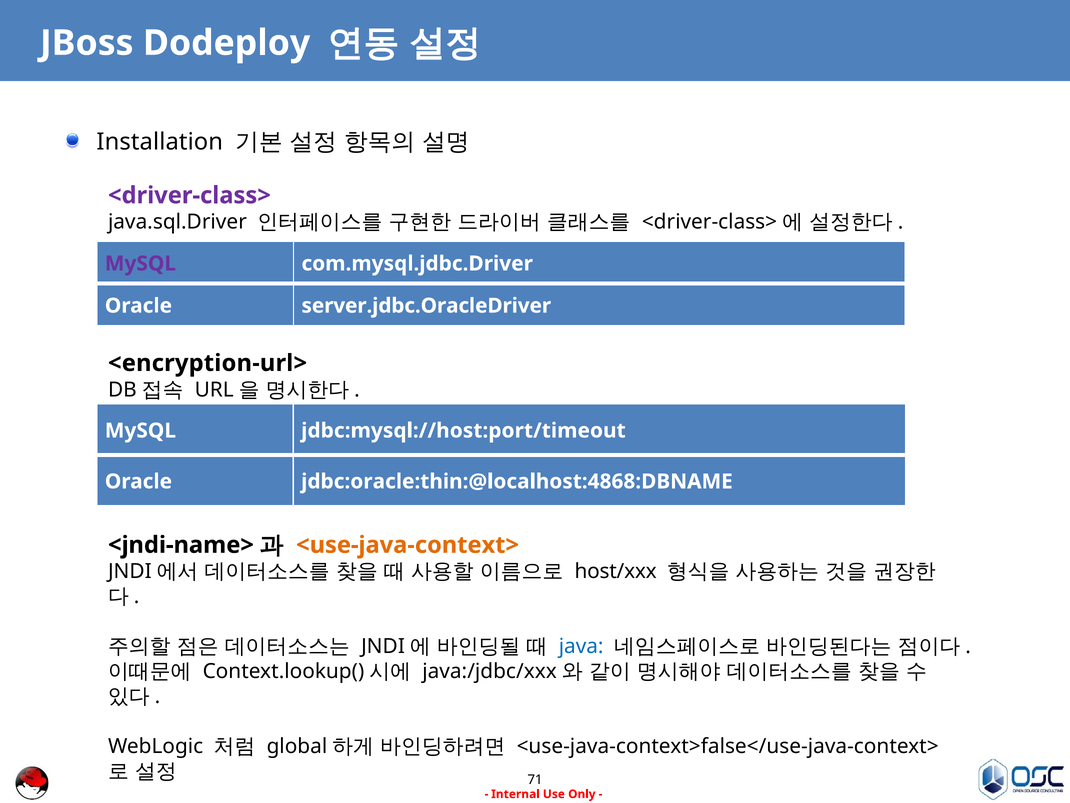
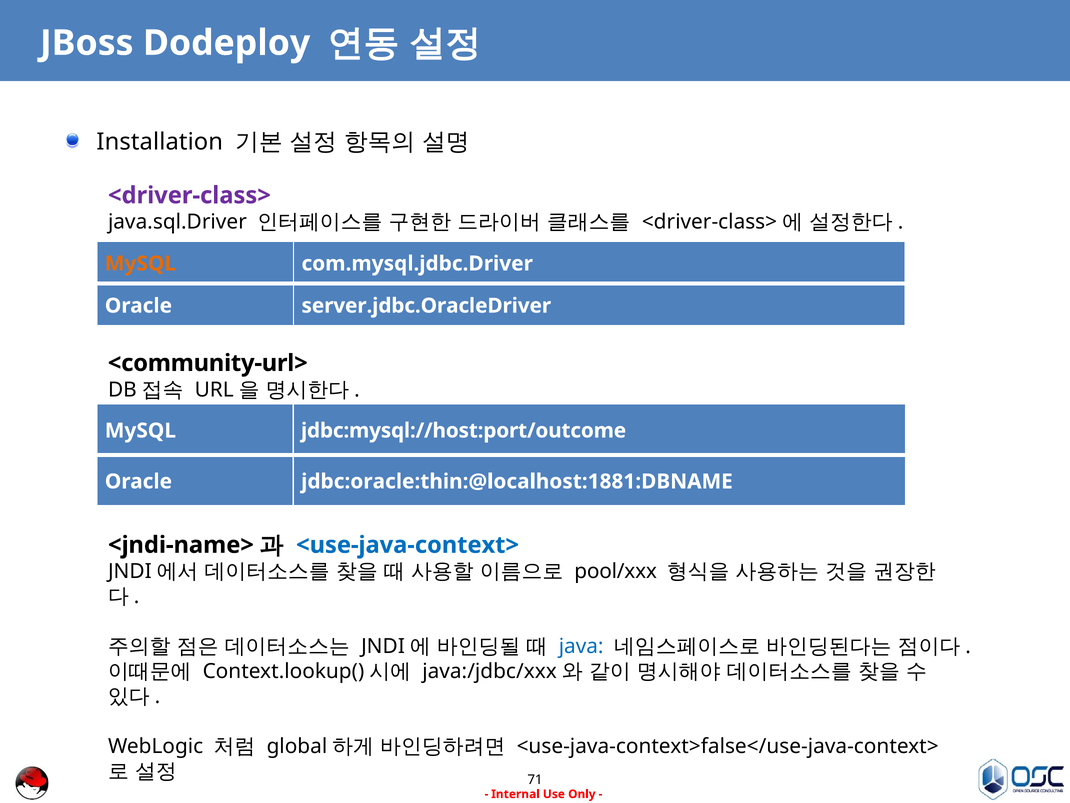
MySQL colour: purple -> orange (140, 263)
<encryption-url>: <encryption-url> -> <community-url> (208, 363)
jdbc:mysql://host:port/timeout: jdbc:mysql://host:port/timeout -> jdbc:mysql://host:port/outcome (464, 430)
jdbc:oracle:thin:@localhost:4868:DBNAME: jdbc:oracle:thin:@localhost:4868:DBNAME -> jdbc:oracle:thin:@localhost:1881:DBNAME (517, 481)
<use-java-context> colour: orange -> blue (408, 545)
host/xxx: host/xxx -> pool/xxx (616, 571)
